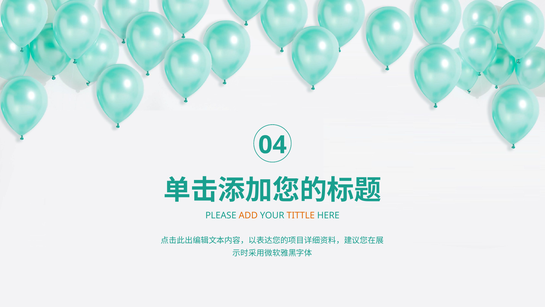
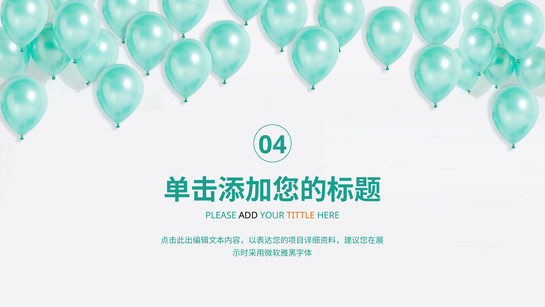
ADD colour: orange -> black (248, 215)
